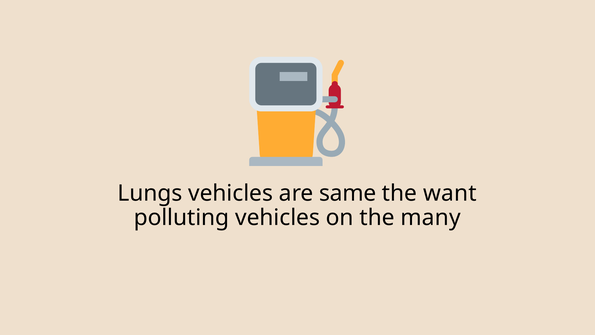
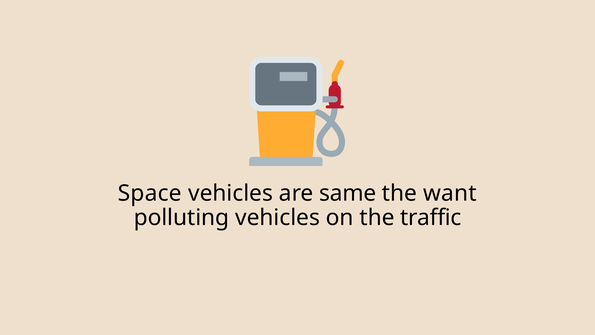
Lungs: Lungs -> Space (150, 193)
many: many -> traffic (431, 218)
